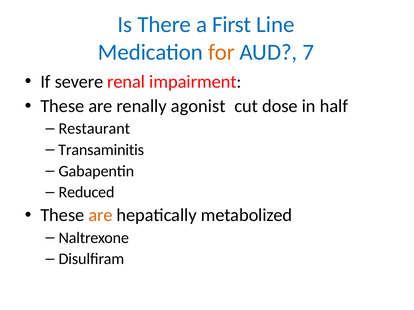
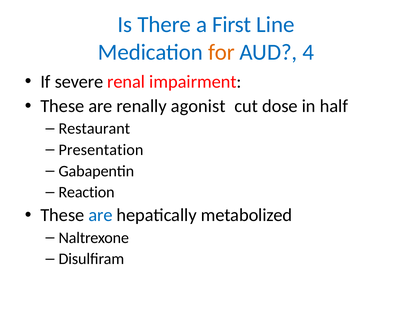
7: 7 -> 4 (308, 52)
Transaminitis: Transaminitis -> Presentation (101, 150)
Reduced: Reduced -> Reaction (86, 193)
are colour: orange -> blue (101, 216)
